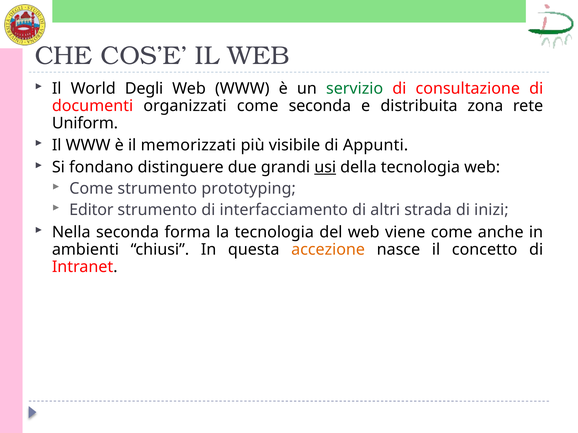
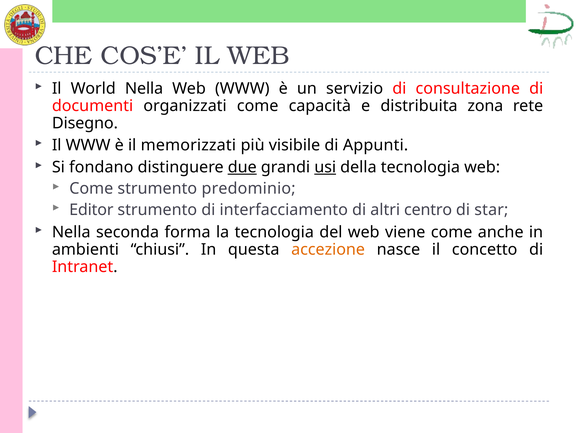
World Degli: Degli -> Nella (144, 89)
servizio colour: green -> black (355, 89)
come seconda: seconda -> capacità (320, 106)
Uniform: Uniform -> Disegno (85, 123)
due underline: none -> present (242, 168)
prototyping: prototyping -> predominio (249, 189)
strada: strada -> centro (428, 210)
inizi: inizi -> star (491, 210)
